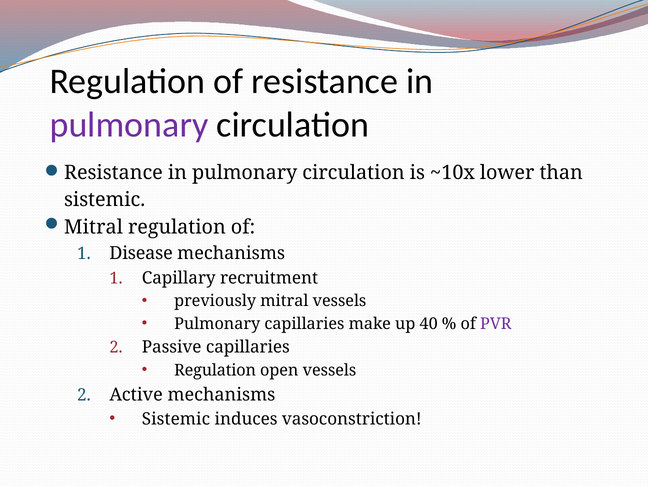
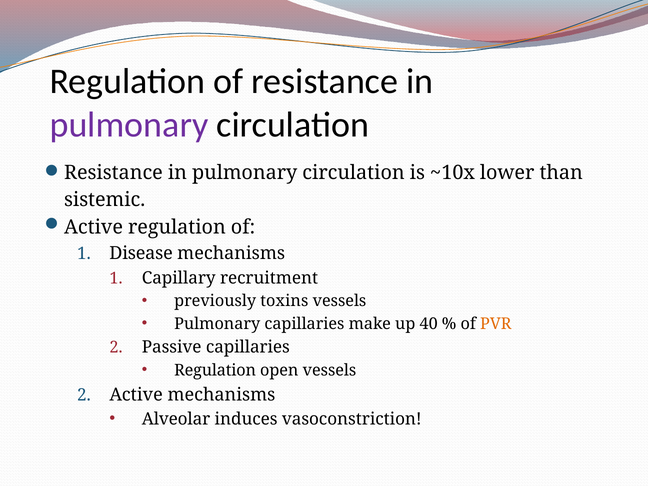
Mitral: Mitral -> Active (94, 227)
previously mitral: mitral -> toxins (284, 301)
PVR colour: purple -> orange (496, 324)
Sistemic: Sistemic -> Alveolar (176, 419)
